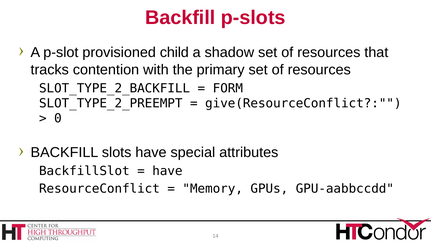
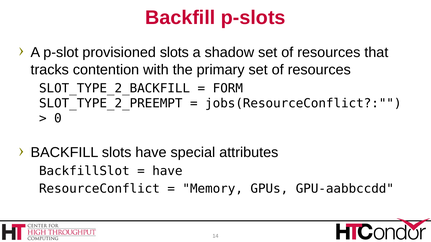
provisioned child: child -> slots (174, 53)
give(ResourceConflict: give(ResourceConflict -> jobs(ResourceConflict (303, 104)
